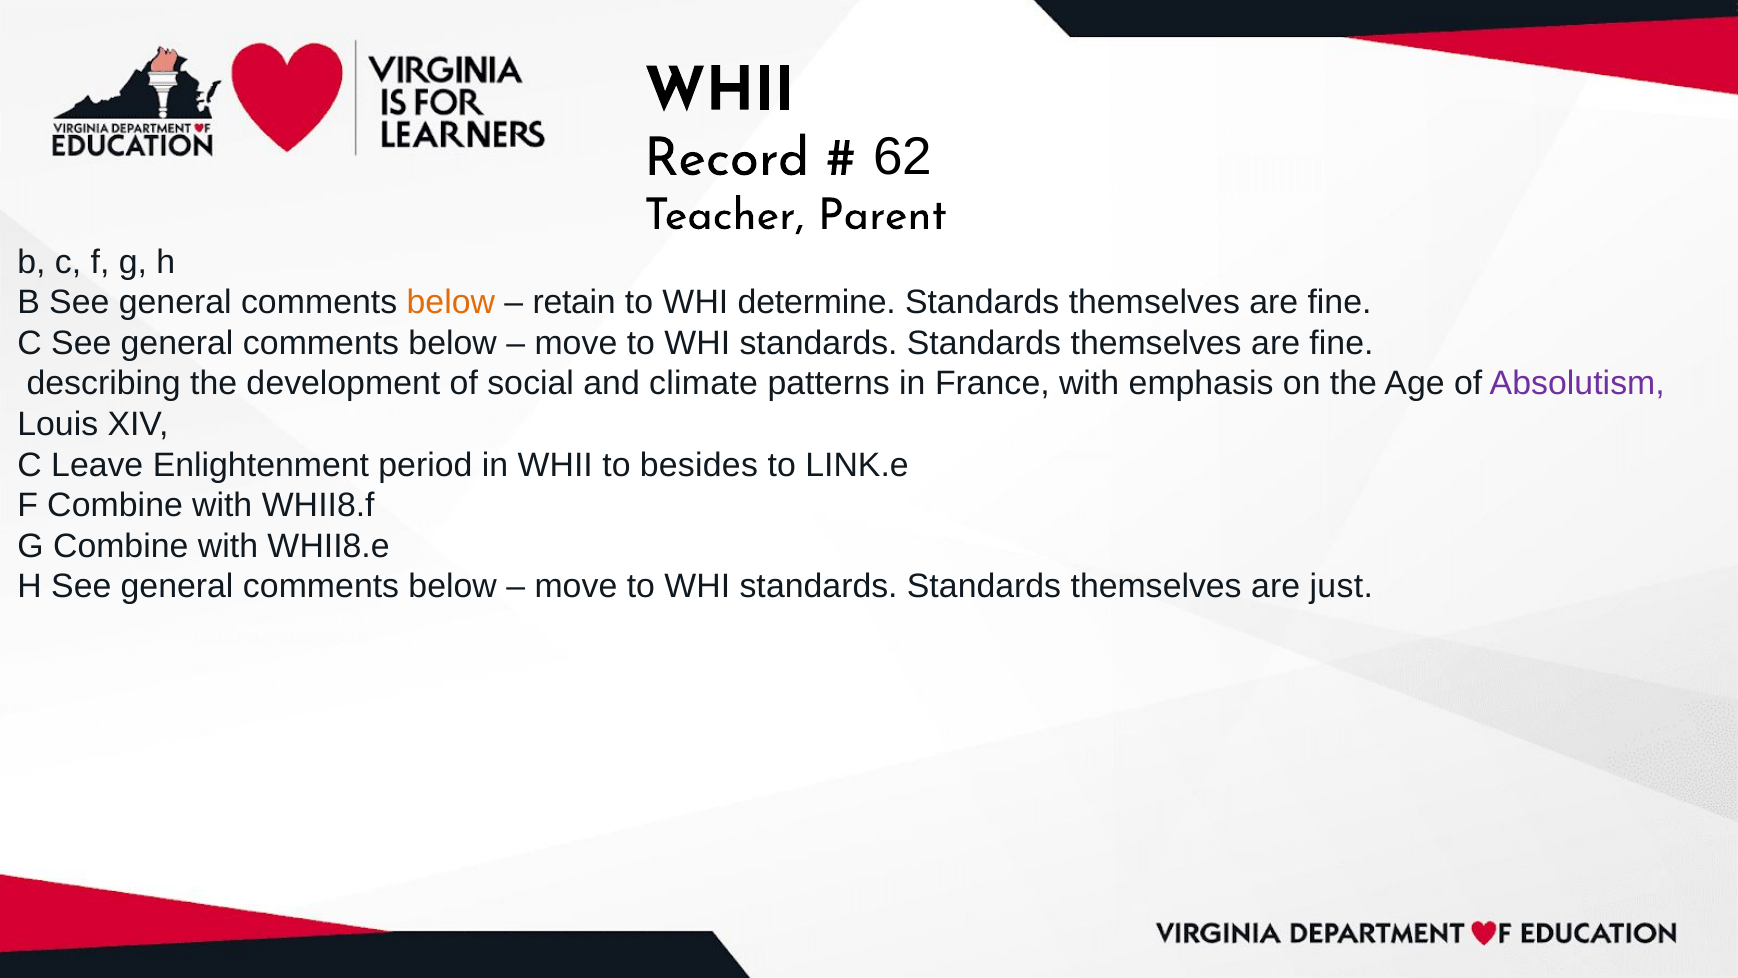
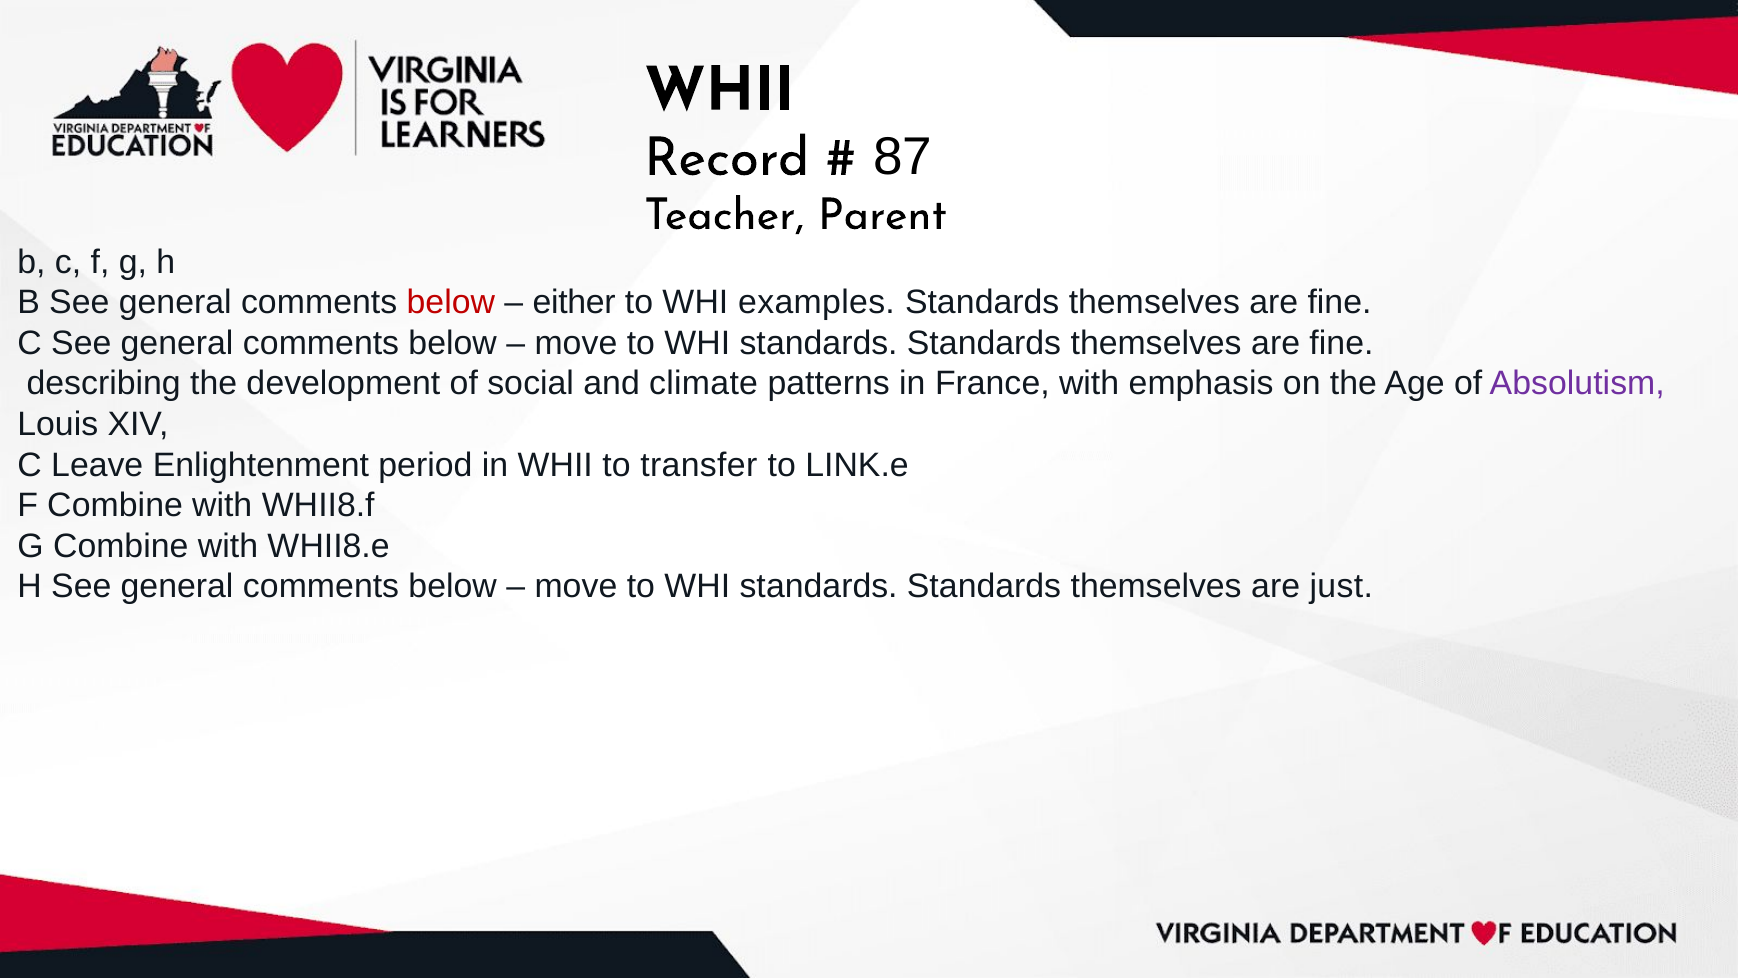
62: 62 -> 87 (903, 157)
below colour: orange -> red (451, 302)
retain: retain -> either (574, 302)
determine: determine -> examples (817, 302)
besides: besides -> transfer (699, 465)
